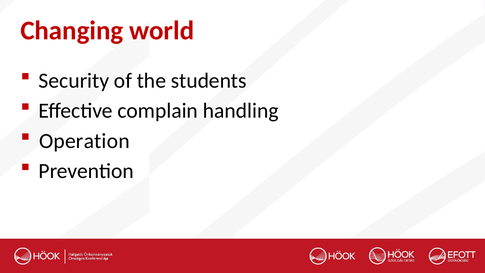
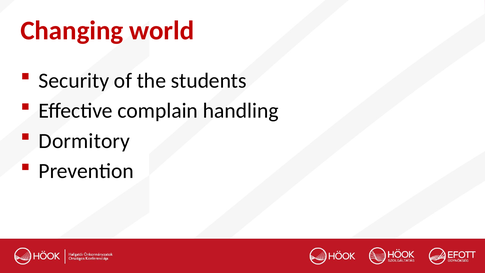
Operation: Operation -> Dormitory (84, 141)
